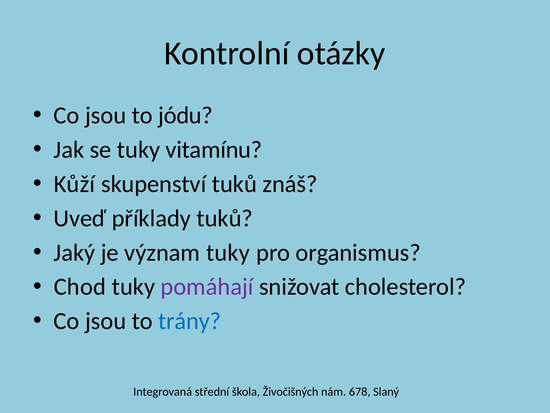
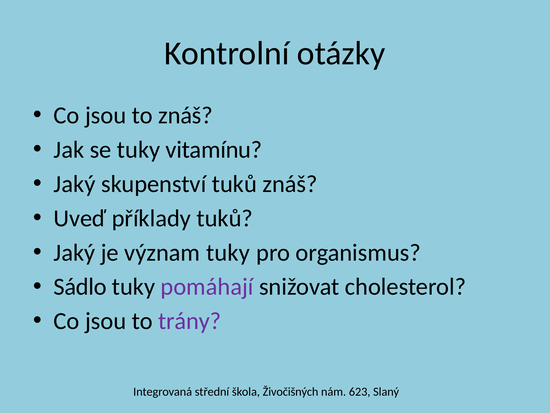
to jódu: jódu -> znáš (185, 115)
Kůží: Kůží -> Jaký (75, 184)
Chod: Chod -> Sádlo (80, 287)
trány colour: blue -> purple (190, 321)
678: 678 -> 623 (360, 391)
